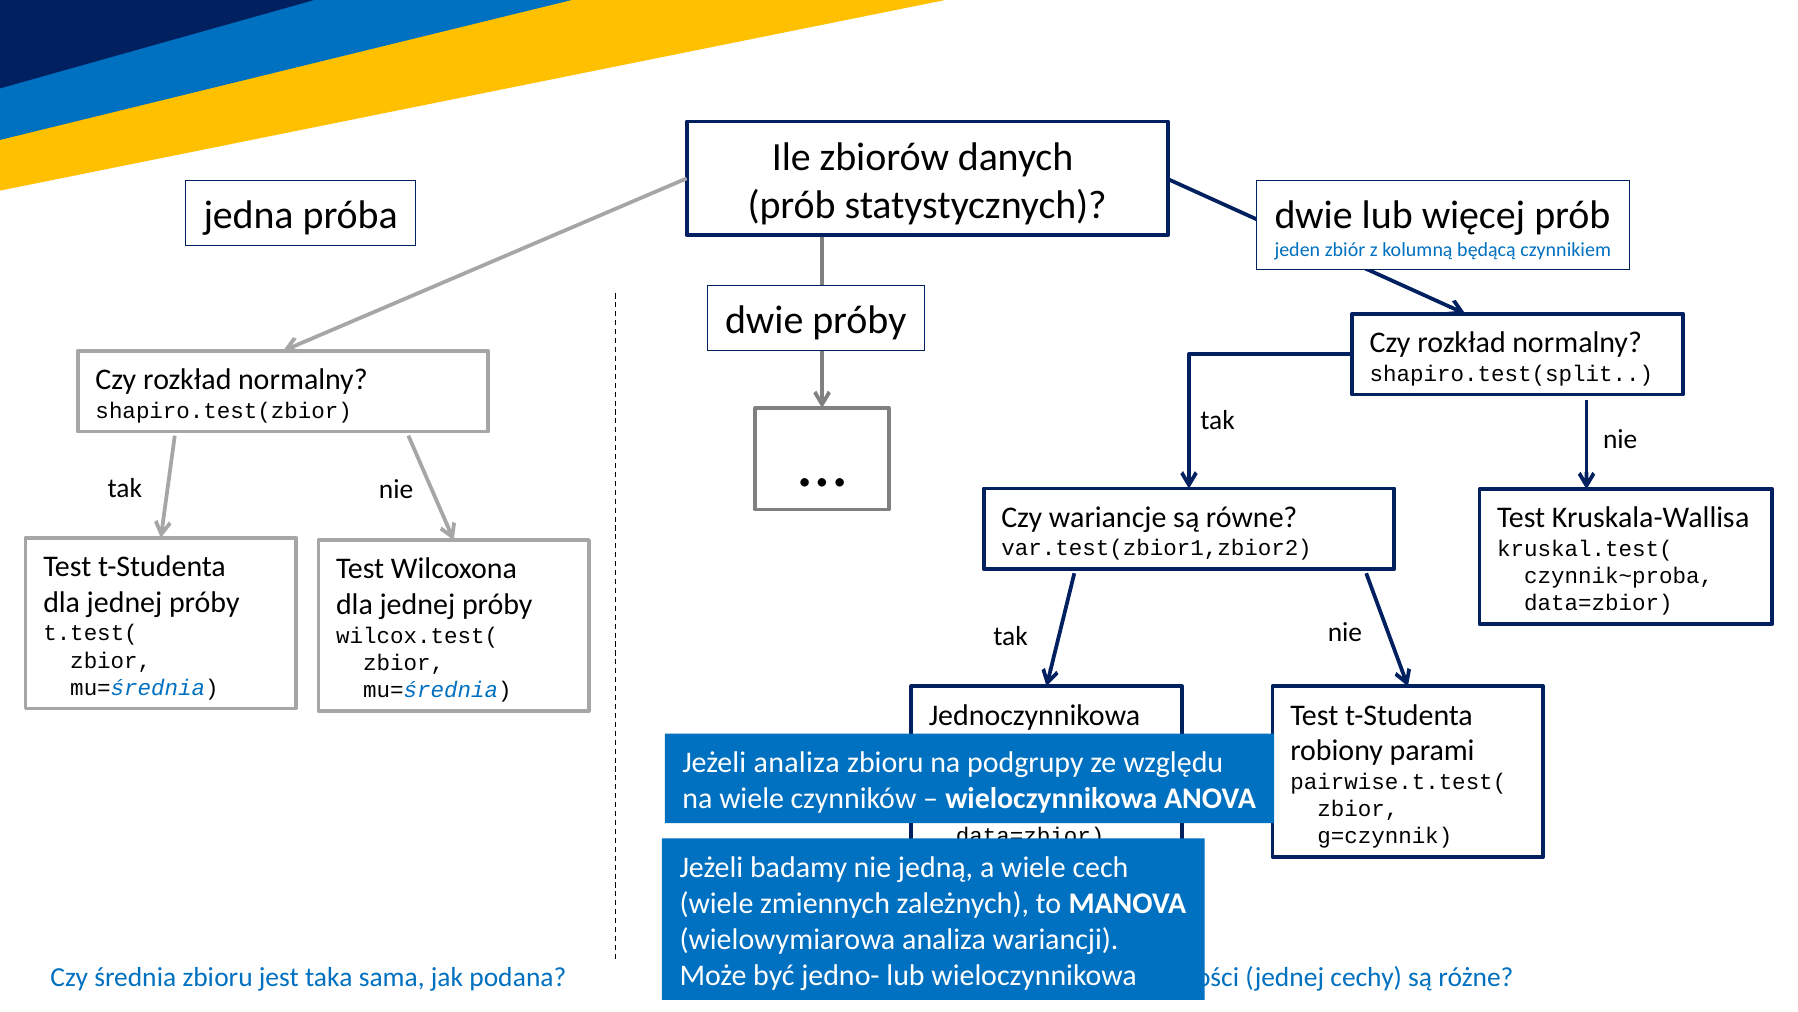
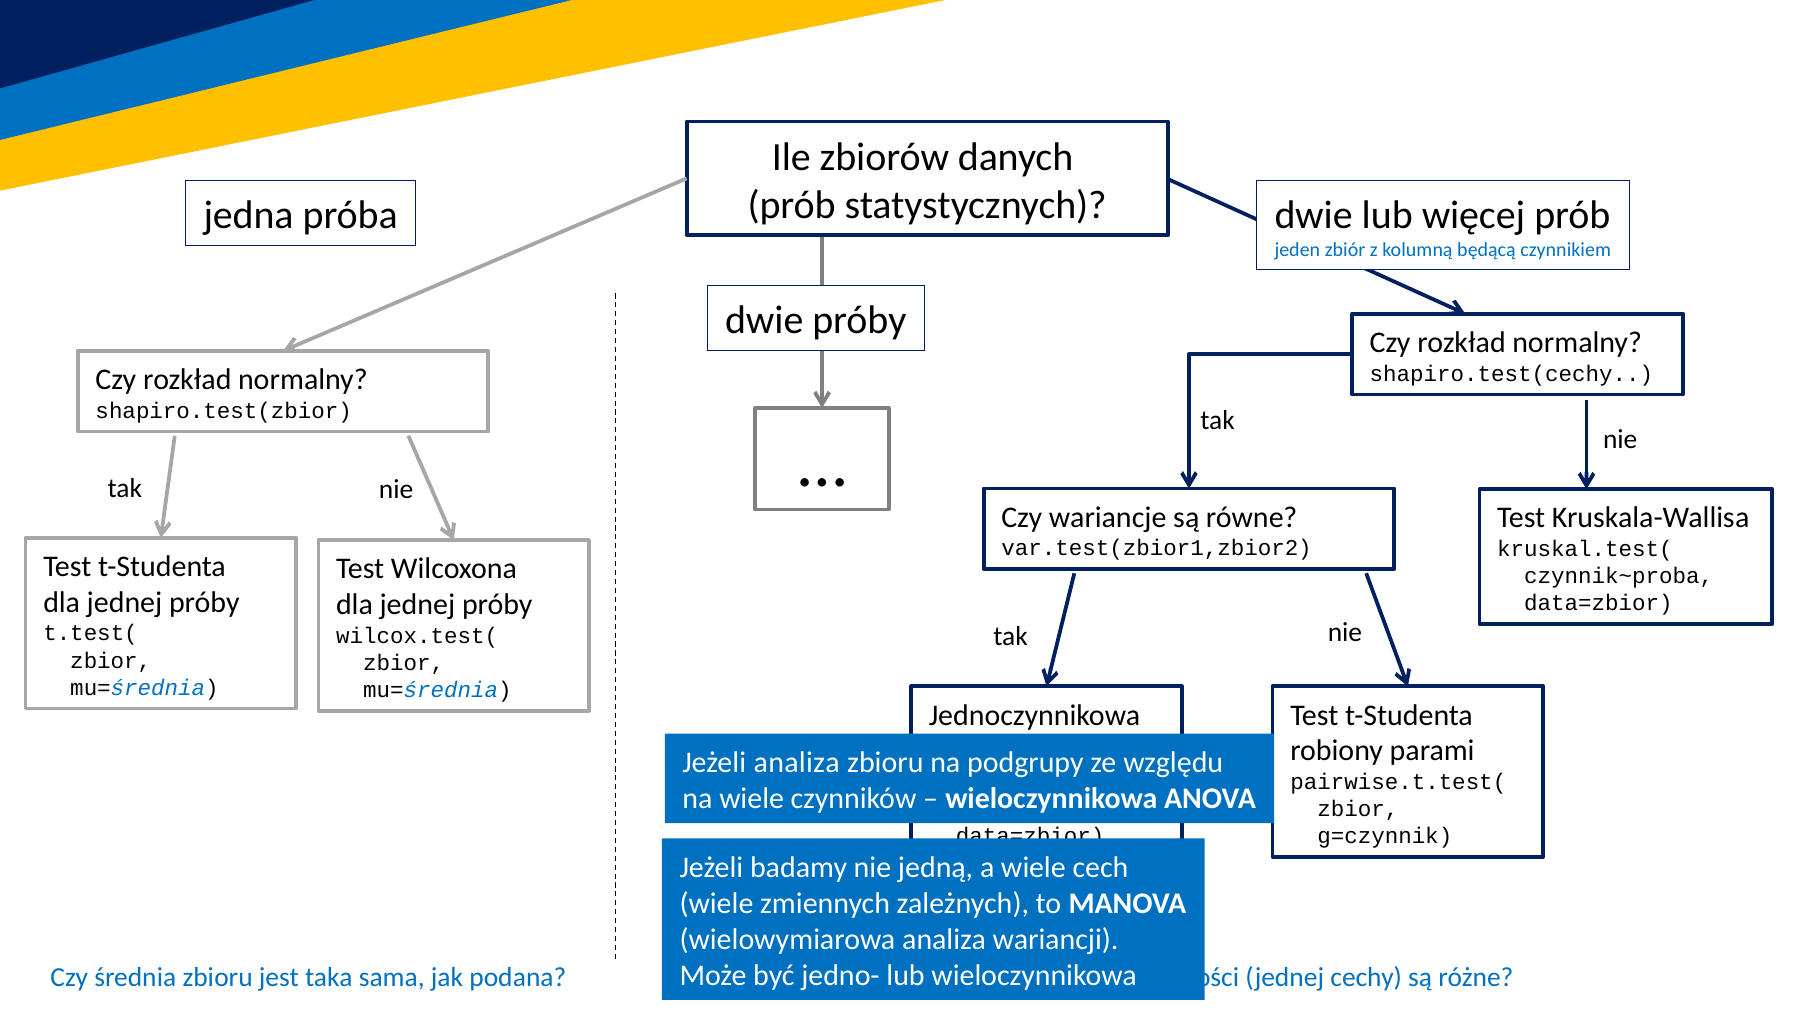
shapiro.test(split: shapiro.test(split -> shapiro.test(cechy (1511, 373)
